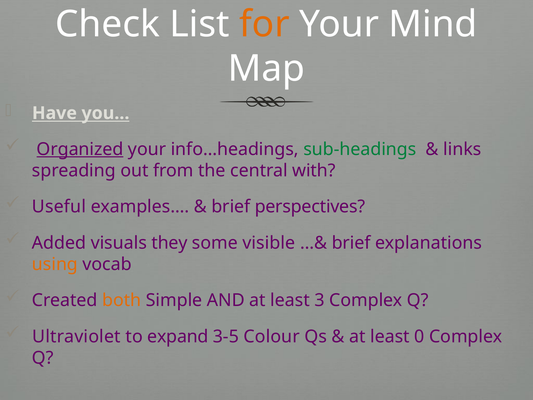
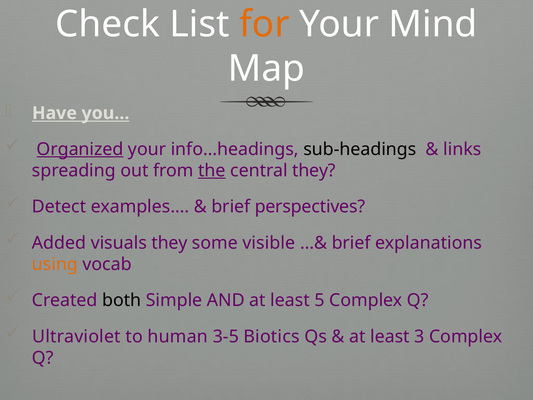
sub-headings colour: green -> black (360, 149)
the underline: none -> present (212, 171)
central with: with -> they (314, 171)
Useful: Useful -> Detect (59, 207)
both colour: orange -> black (122, 300)
3: 3 -> 5 (320, 300)
expand: expand -> human (178, 336)
Colour: Colour -> Biotics (272, 336)
0: 0 -> 3 (419, 336)
